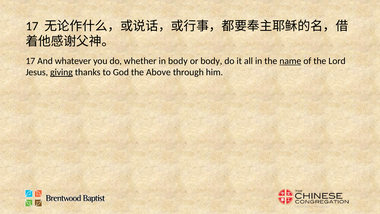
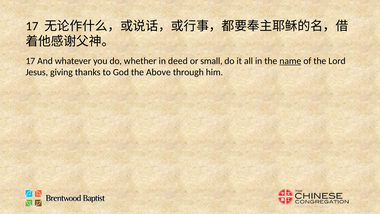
in body: body -> deed (178, 61)
or body: body -> small (211, 61)
giving underline: present -> none (61, 72)
